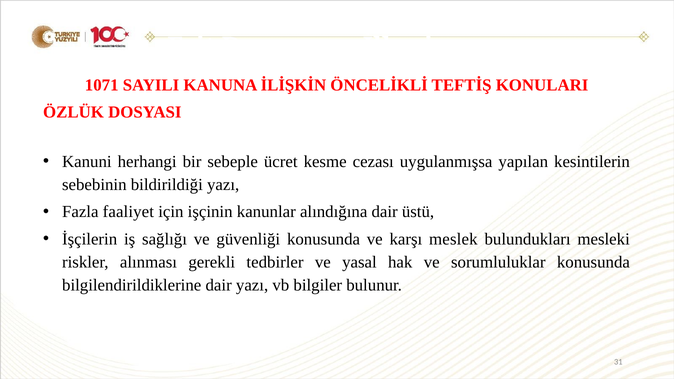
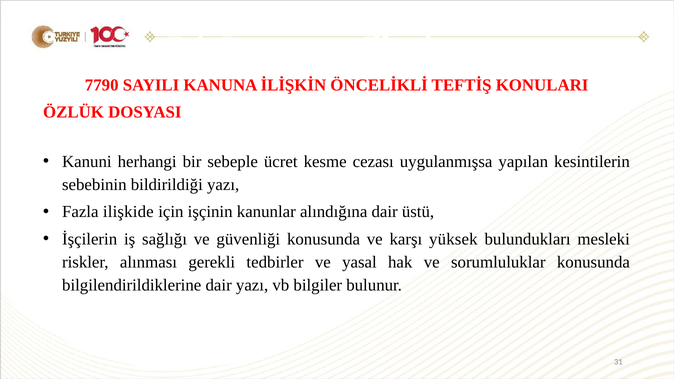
1071: 1071 -> 7790 (102, 85)
faaliyet: faaliyet -> ilişkide (128, 212)
meslek: meslek -> yüksek (453, 239)
